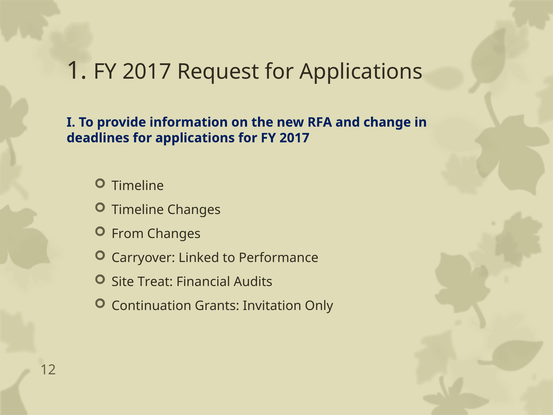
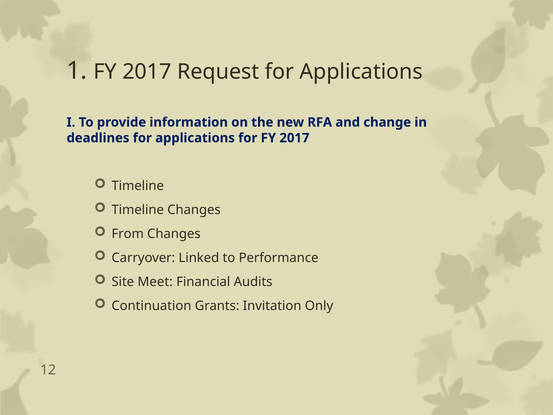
Treat: Treat -> Meet (155, 282)
